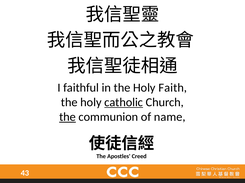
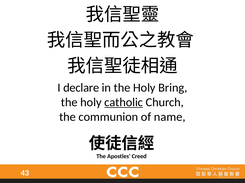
faithful: faithful -> declare (81, 88)
Faith: Faith -> Bring (173, 88)
the underline: present -> none (68, 117)
